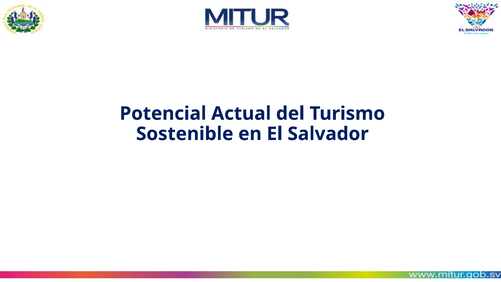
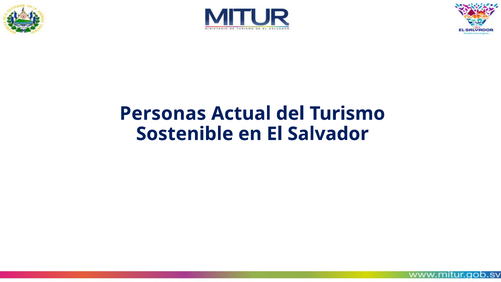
Potencial: Potencial -> Personas (163, 113)
